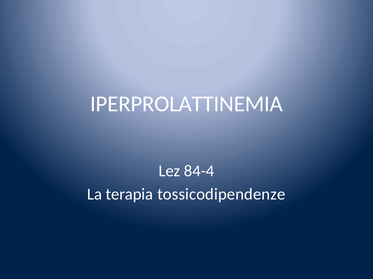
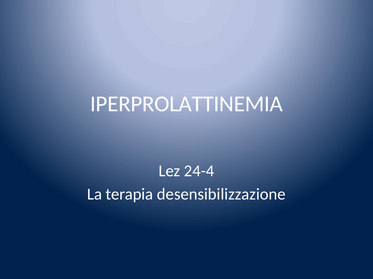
84-4: 84-4 -> 24-4 (199, 171)
tossicodipendenze: tossicodipendenze -> desensibilizzazione (221, 195)
